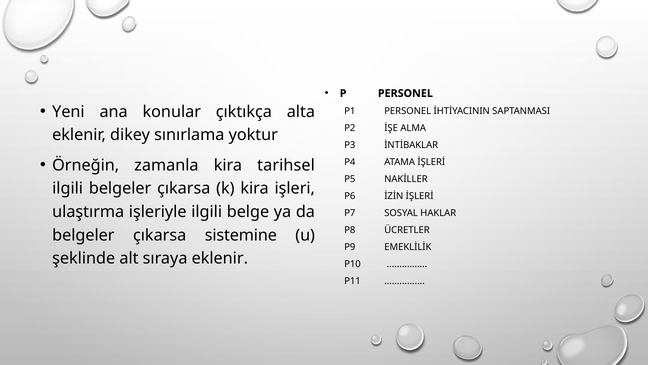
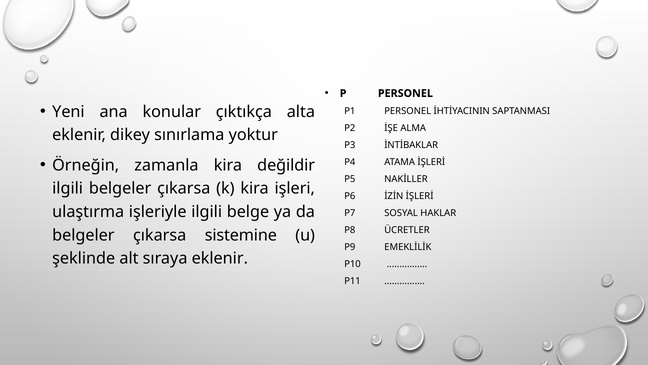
tarihsel: tarihsel -> değildir (286, 165)
